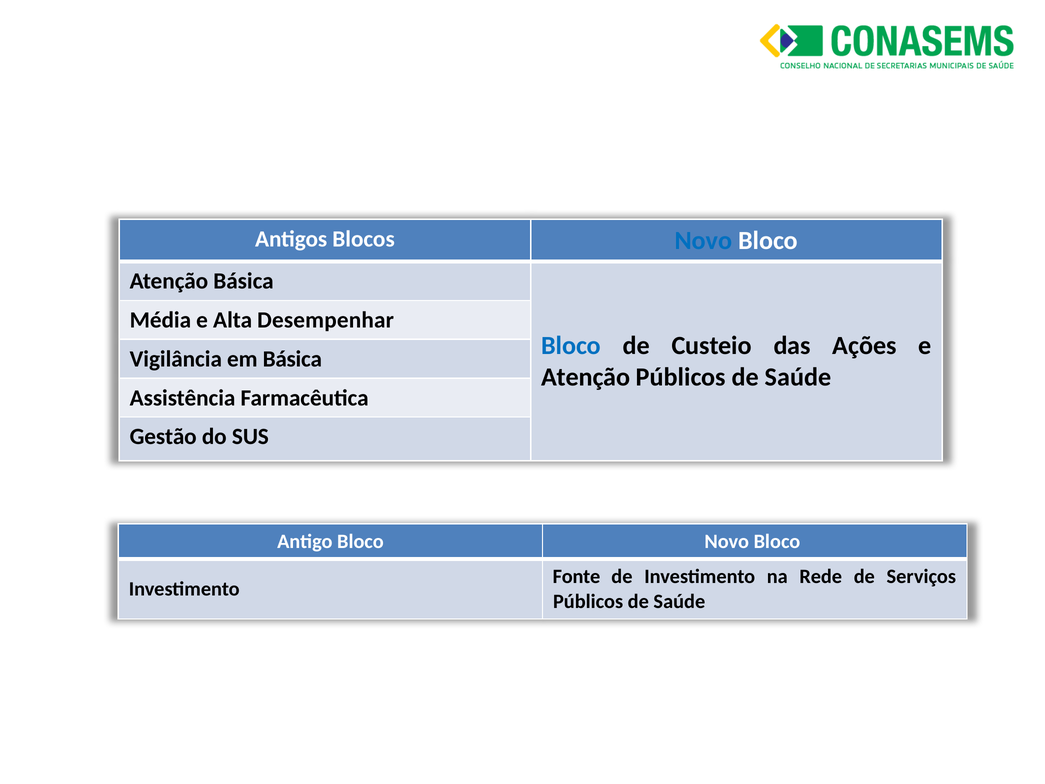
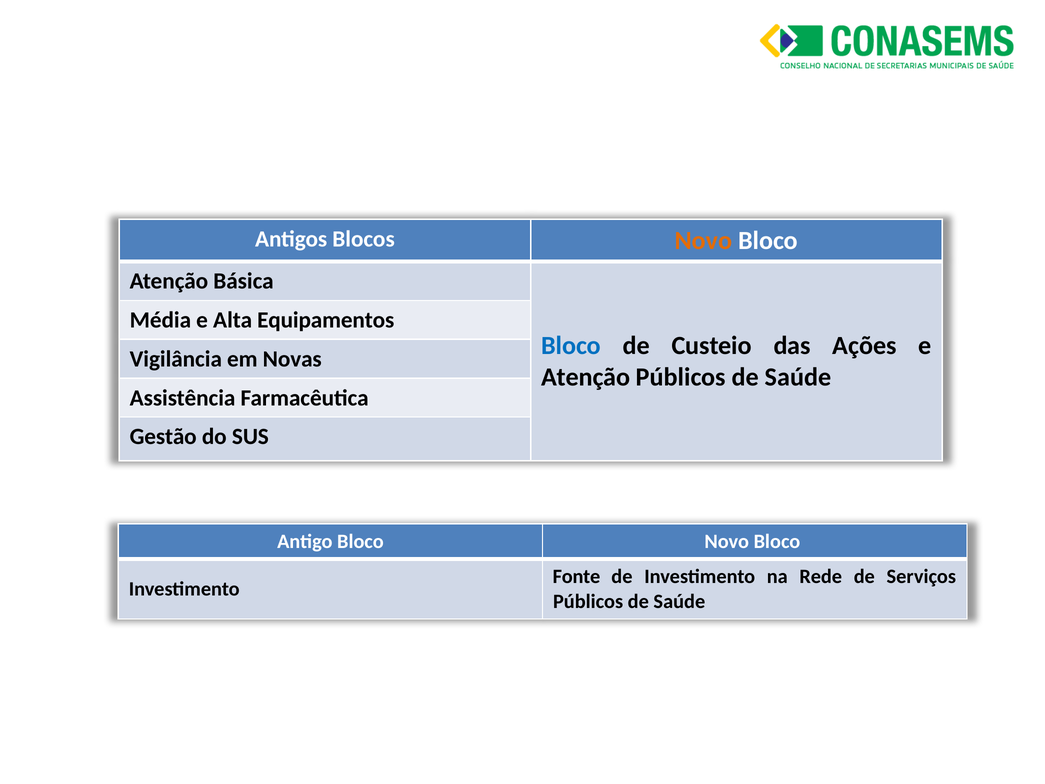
Novo colour: blue -> orange (704, 241)
Desempenhar: Desempenhar -> Equipamentos (326, 320)
em Básica: Básica -> Novas (292, 359)
